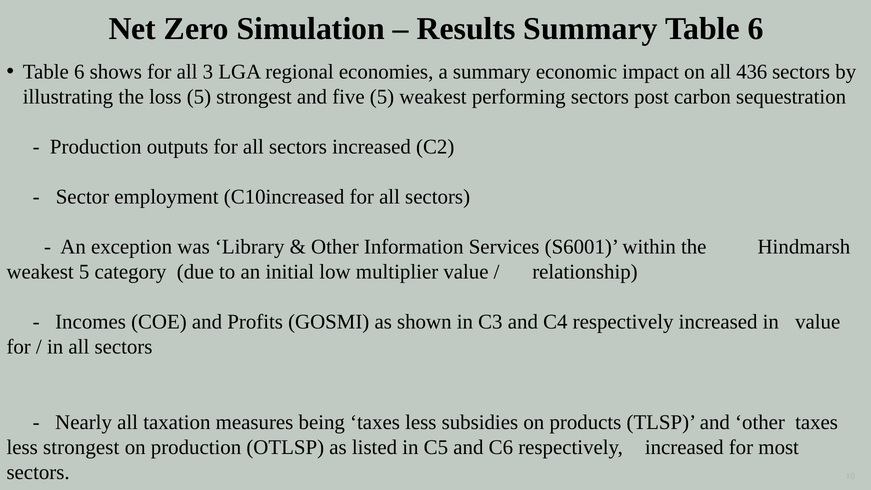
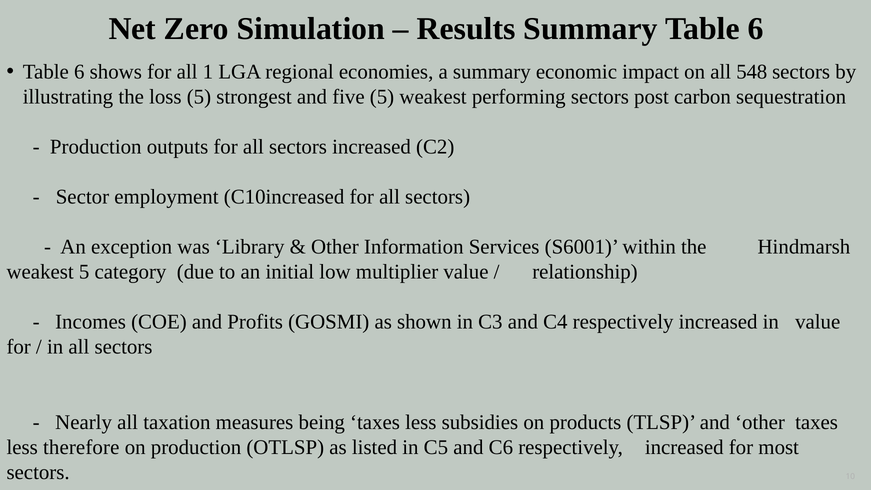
3: 3 -> 1 (208, 72)
436: 436 -> 548 (752, 72)
less strongest: strongest -> therefore (81, 447)
